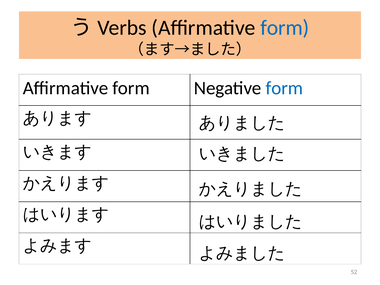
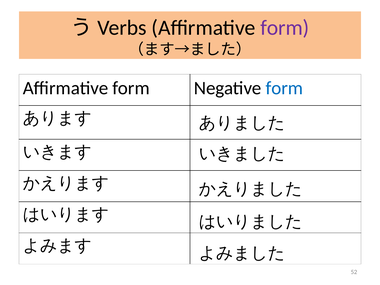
form colour: blue -> purple (285, 28)
